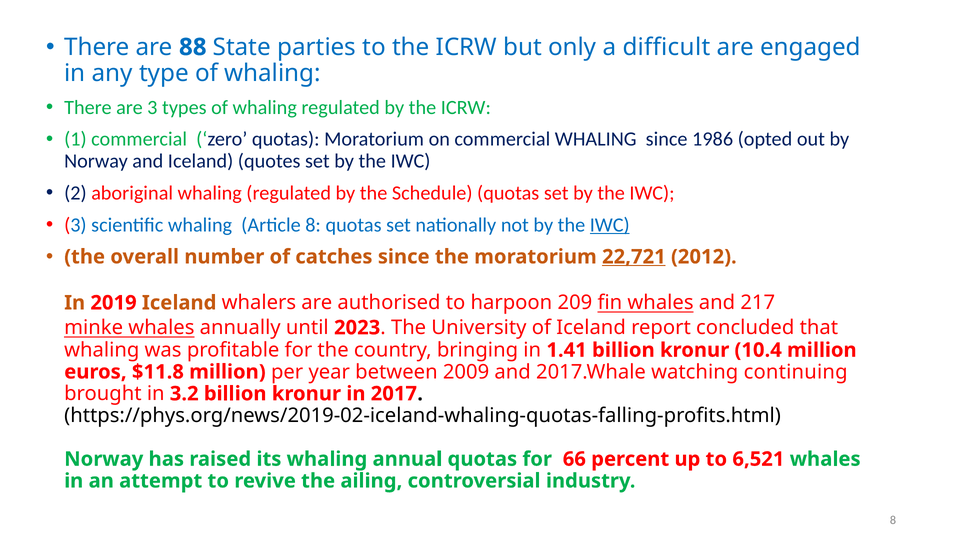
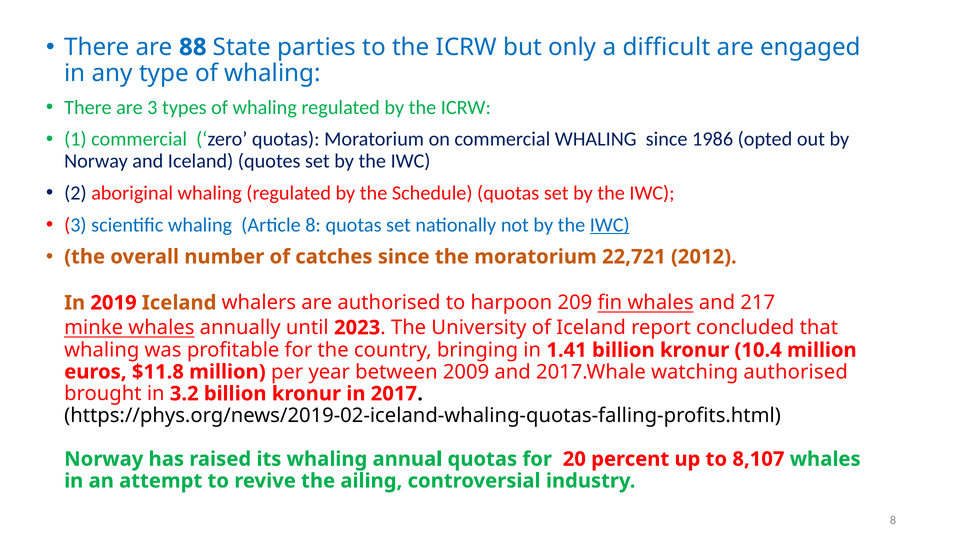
22,721 underline: present -> none (634, 257)
watching continuing: continuing -> authorised (796, 372)
66: 66 -> 20 (574, 460)
6,521: 6,521 -> 8,107 (758, 460)
